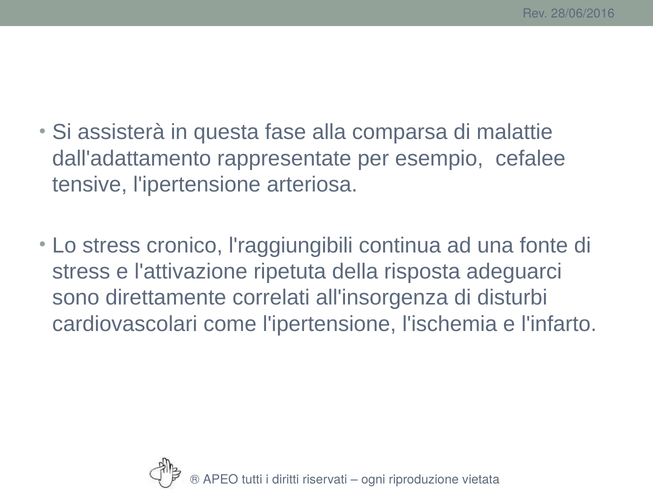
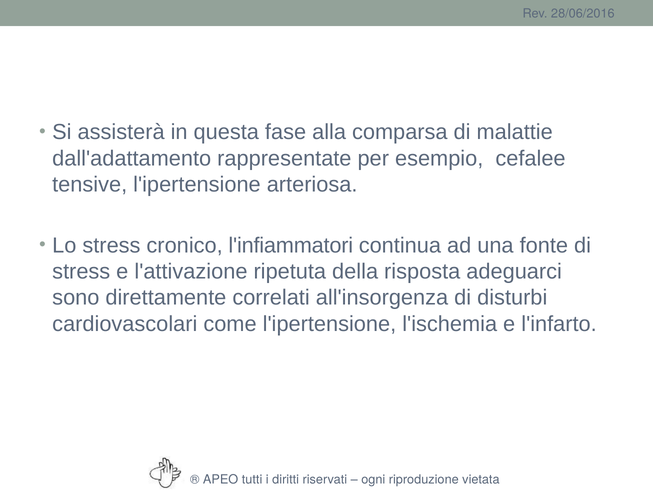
l'raggiungibili: l'raggiungibili -> l'infiammatori (291, 245)
